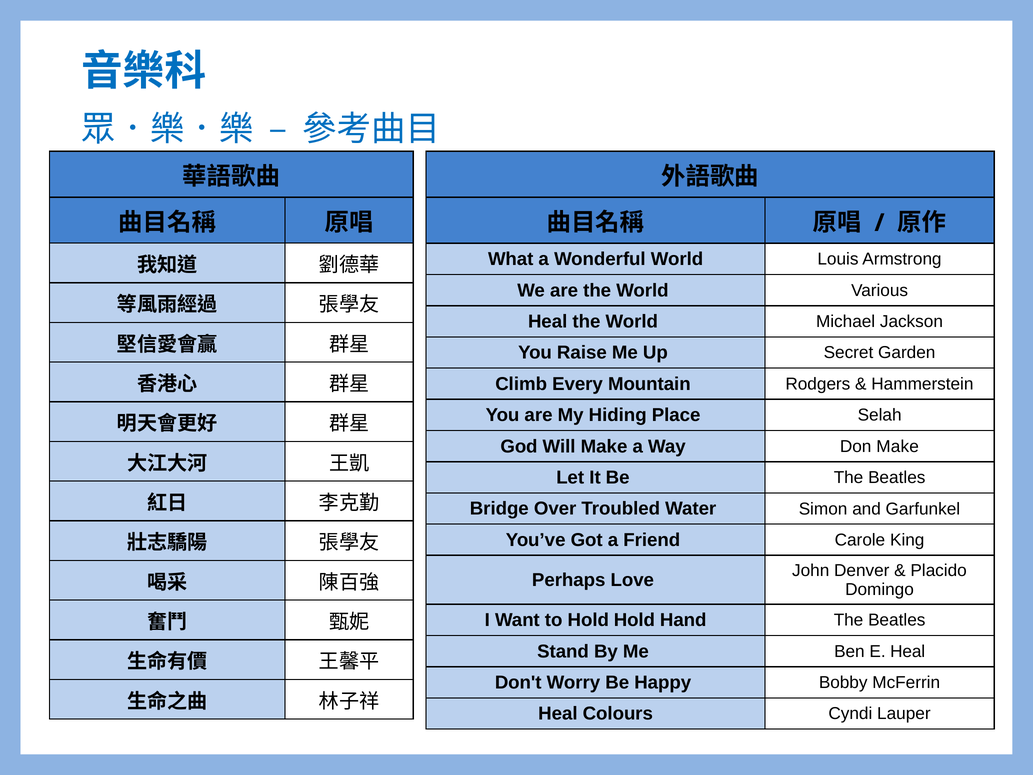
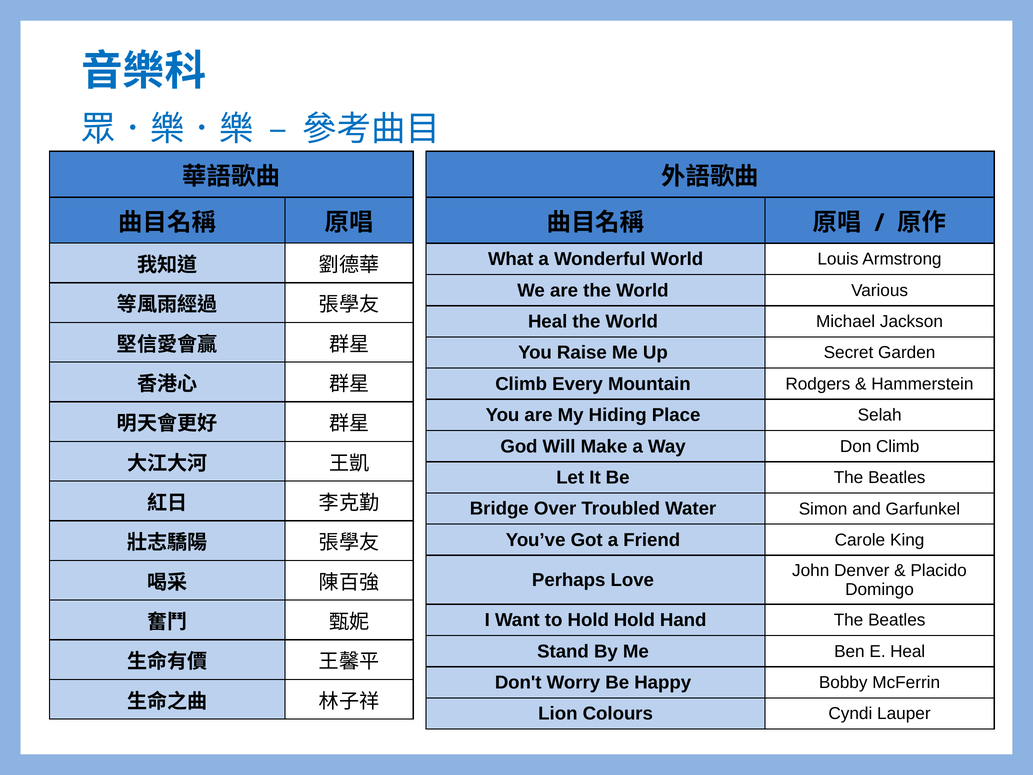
Don Make: Make -> Climb (898, 446)
Heal: Heal -> Lion (558, 714)
